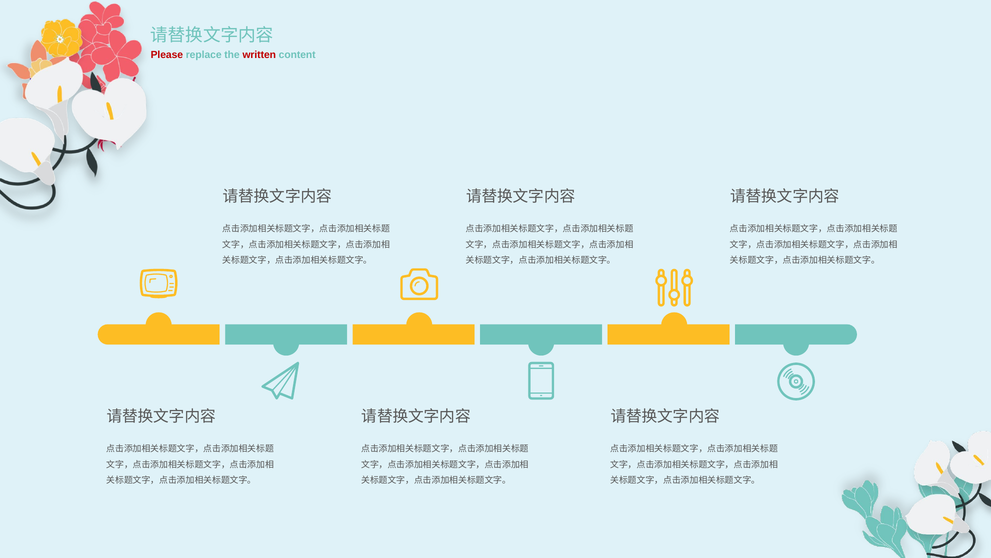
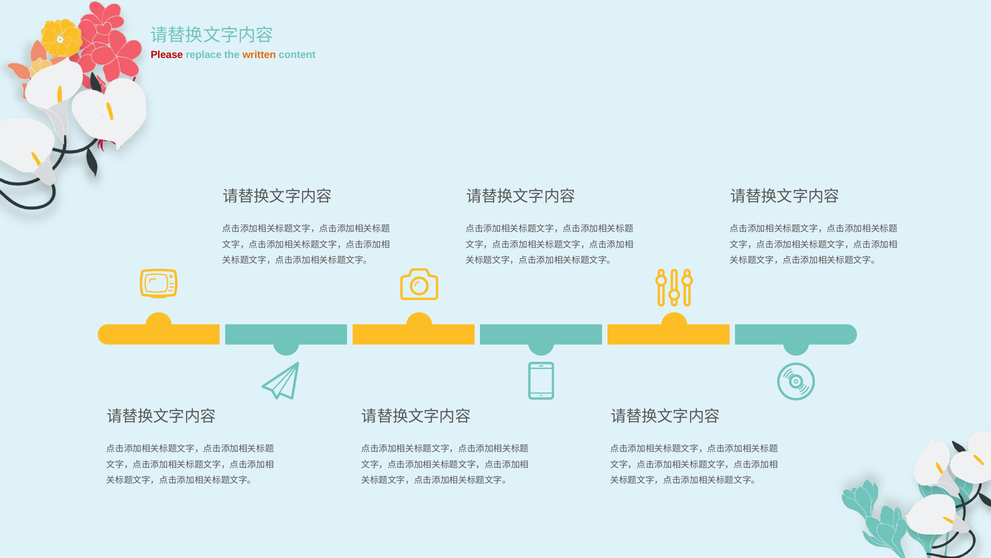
written colour: red -> orange (259, 55)
